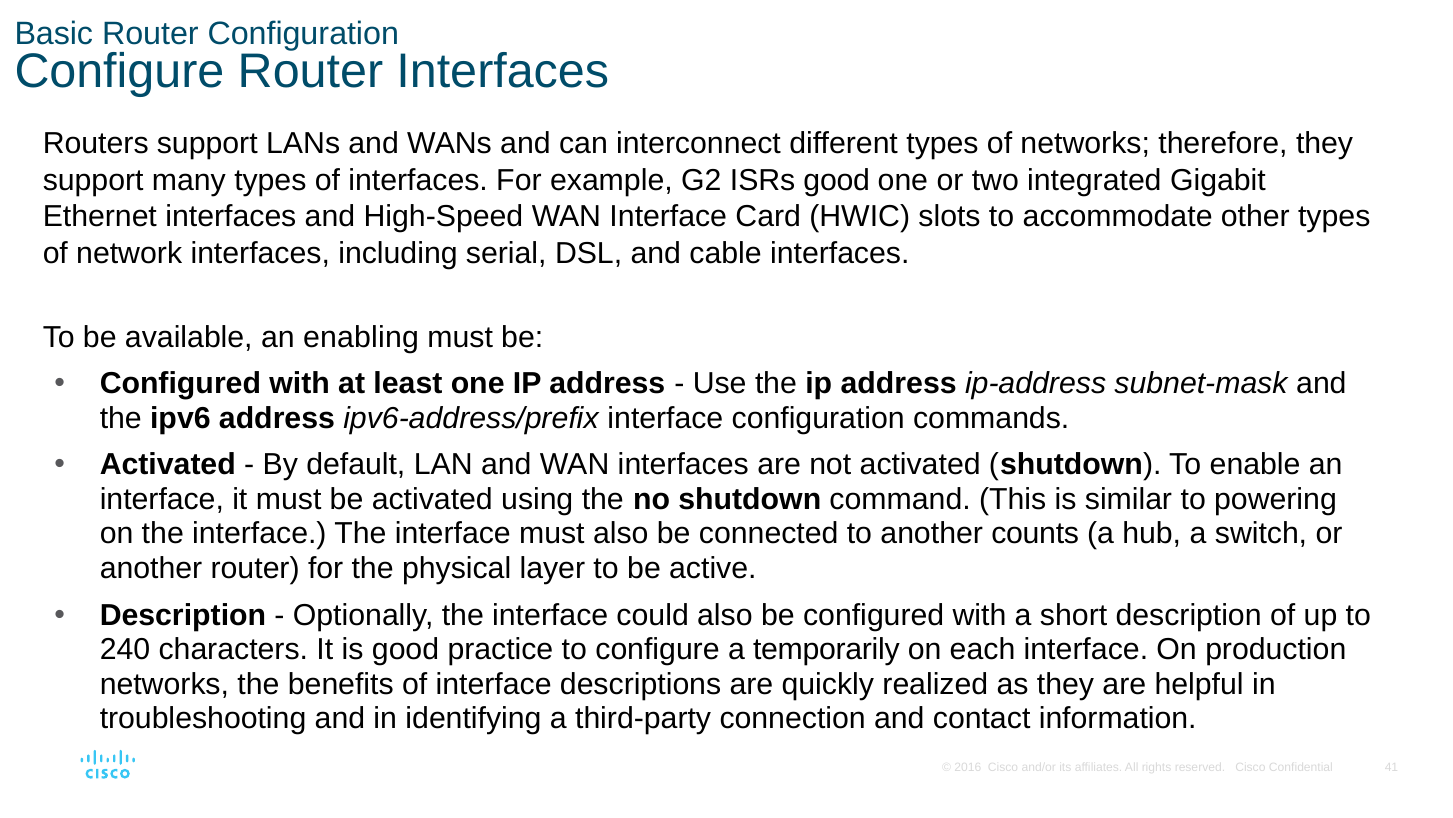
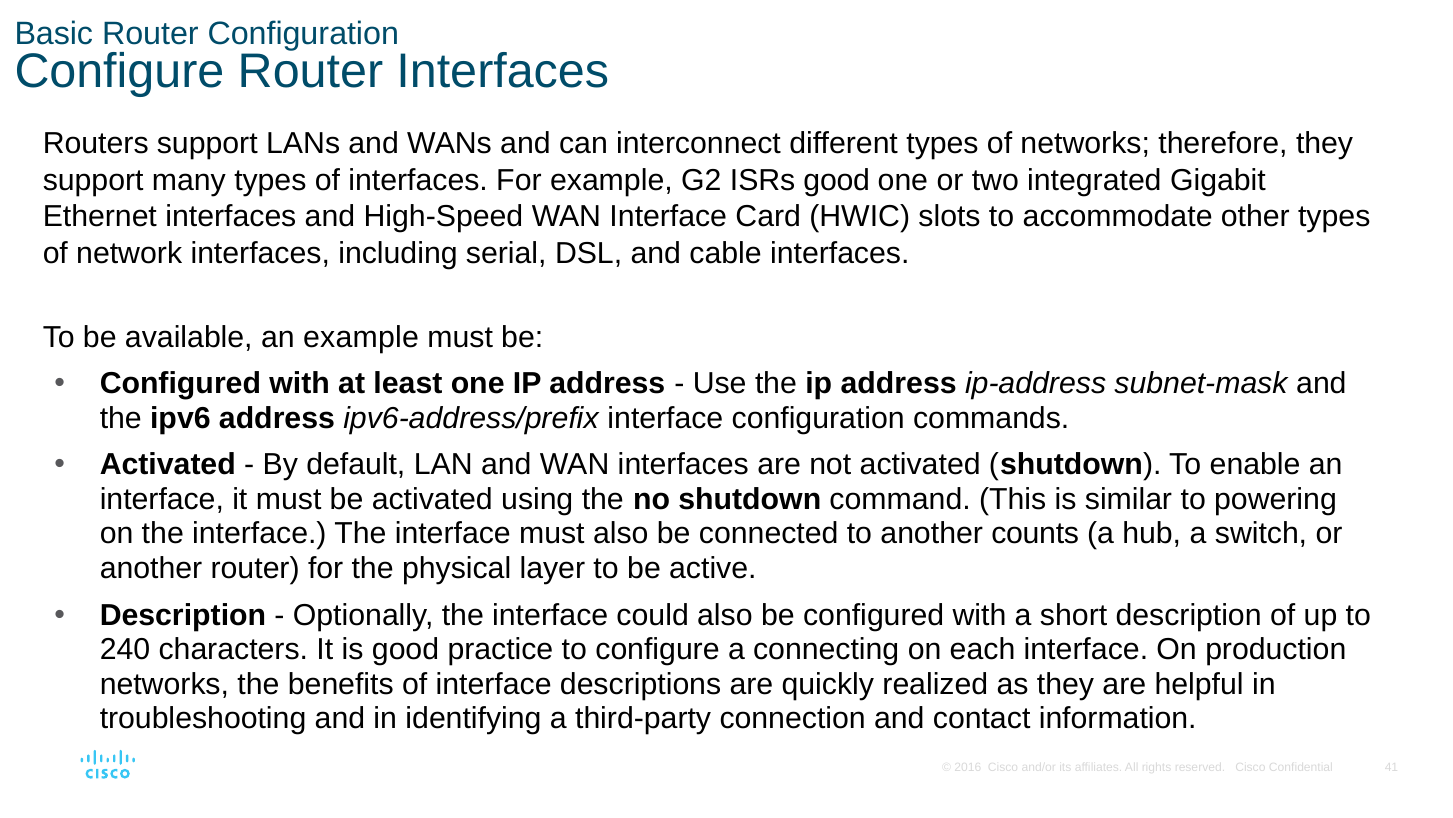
an enabling: enabling -> example (361, 338)
temporarily: temporarily -> connecting (826, 649)
